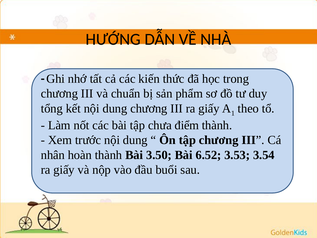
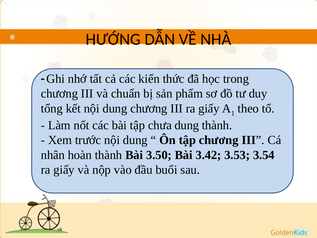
chưa điểm: điểm -> dung (187, 125)
6.52: 6.52 -> 3.42 (208, 155)
